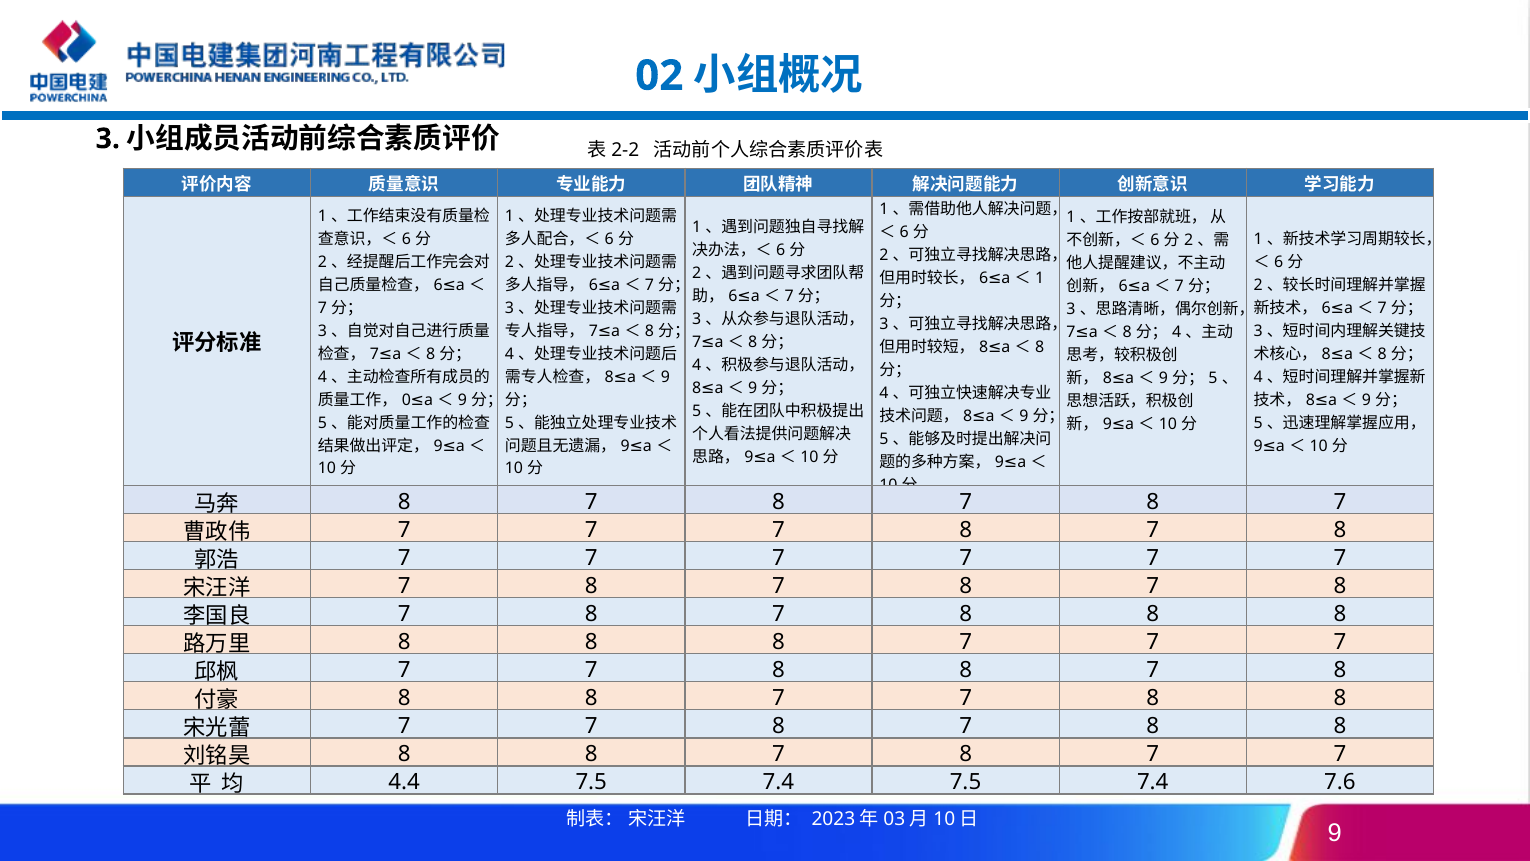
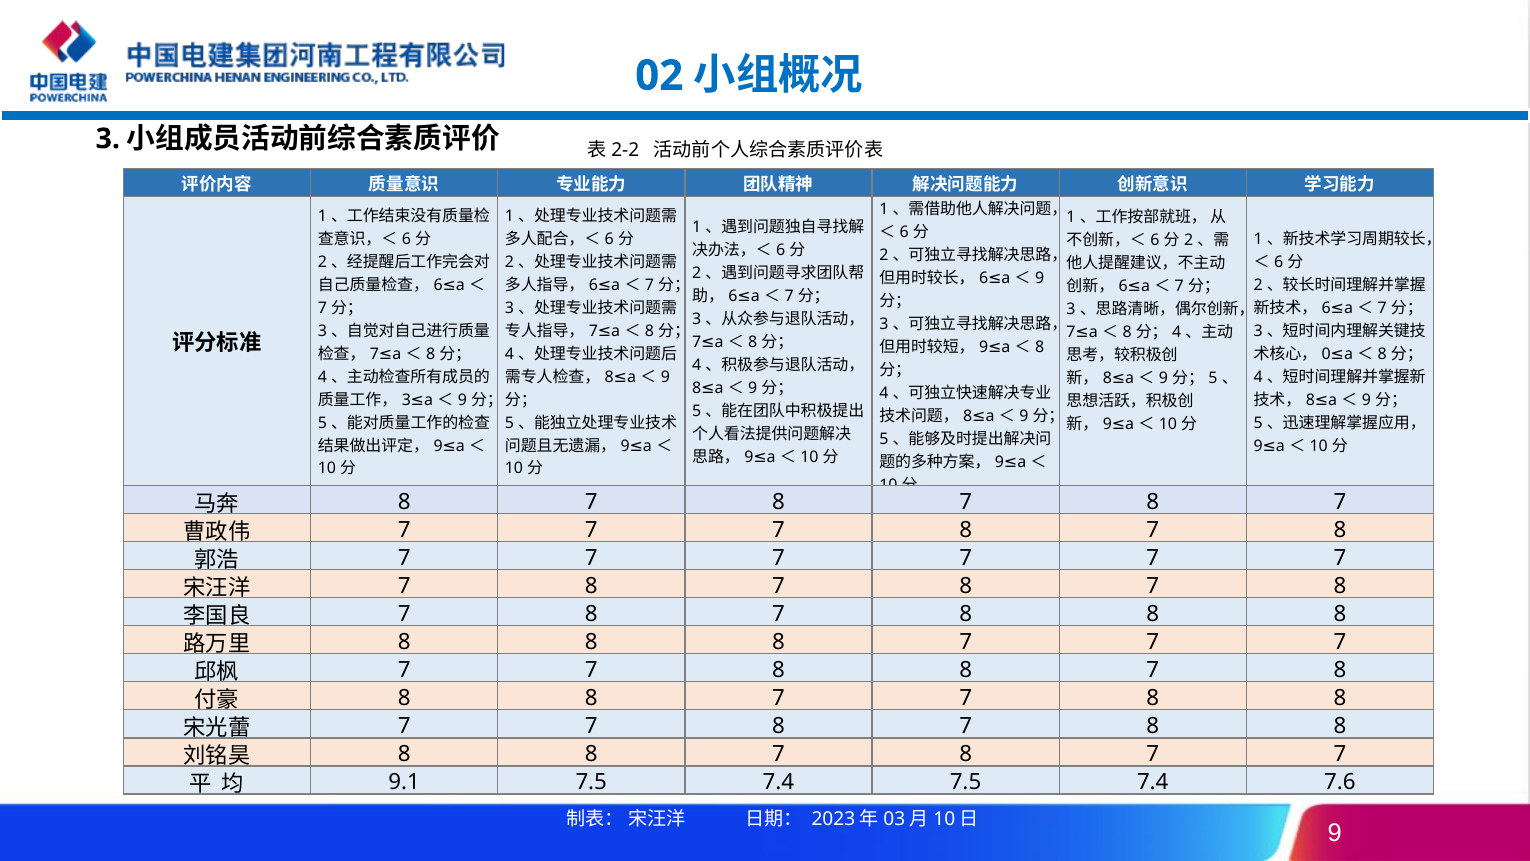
1: 1 -> 9 (1040, 278)
8: 8 -> 9 (984, 347)
8: 8 -> 0 (1326, 354)
0: 0 -> 3 (406, 400)
4.4: 4.4 -> 9.1 (404, 782)
